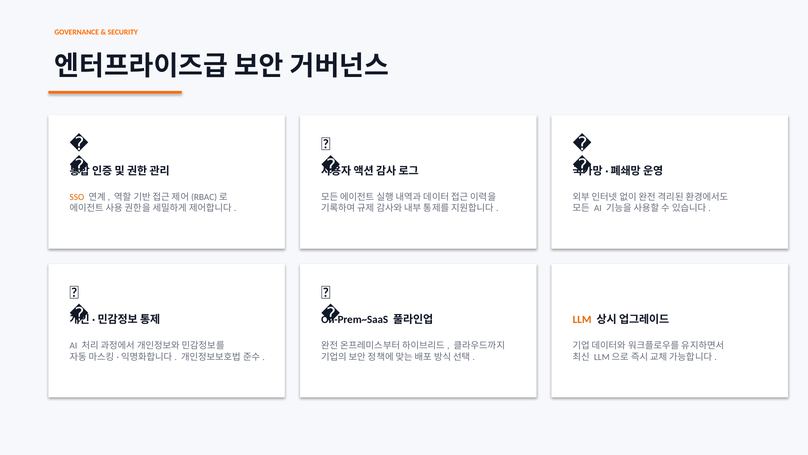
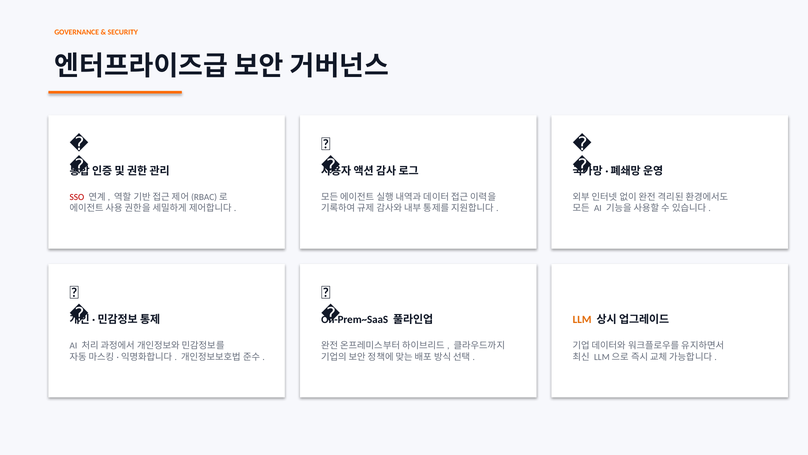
SSO colour: orange -> red (77, 197)
